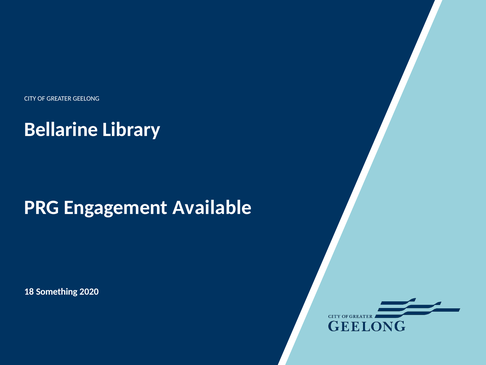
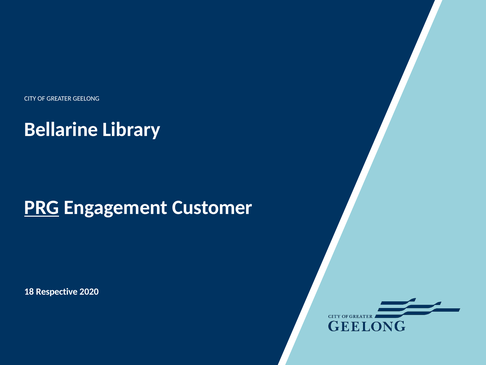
PRG underline: none -> present (42, 207)
Available: Available -> Customer (212, 207)
Something: Something -> Respective (57, 291)
